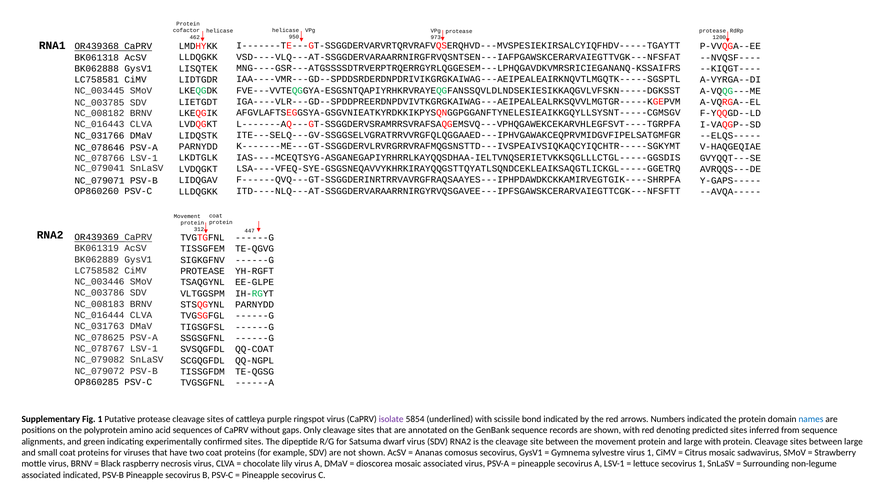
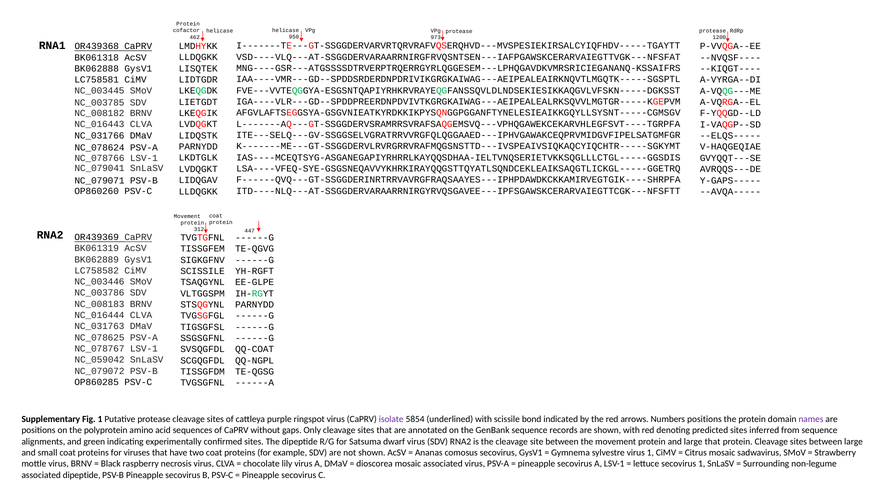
NC_078646: NC_078646 -> NC_078624 (100, 147)
PROTEASE: PROTEASE -> SCISSILE (203, 271)
NC_079082: NC_079082 -> NC_059042 (100, 360)
Numbers indicated: indicated -> positions (704, 419)
names colour: blue -> purple (811, 419)
large with: with -> that (713, 441)
associated indicated: indicated -> dipeptide (82, 475)
